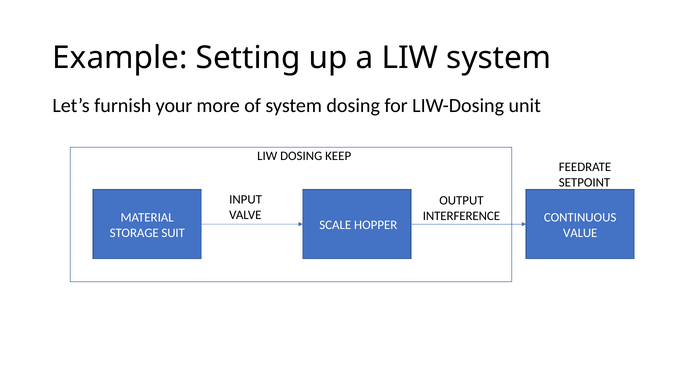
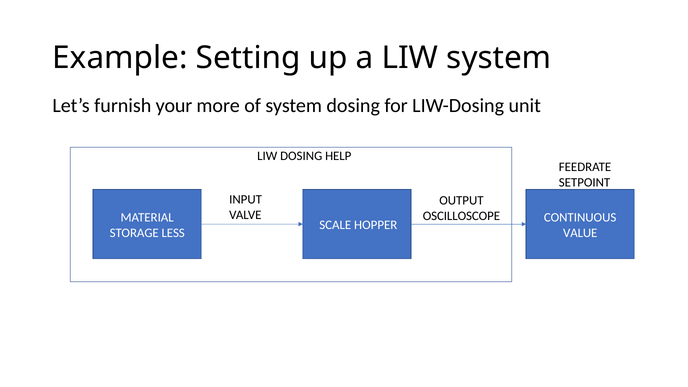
KEEP: KEEP -> HELP (338, 156)
INTERFERENCE: INTERFERENCE -> OSCILLOSCOPE (461, 216)
SUIT: SUIT -> LESS (173, 233)
